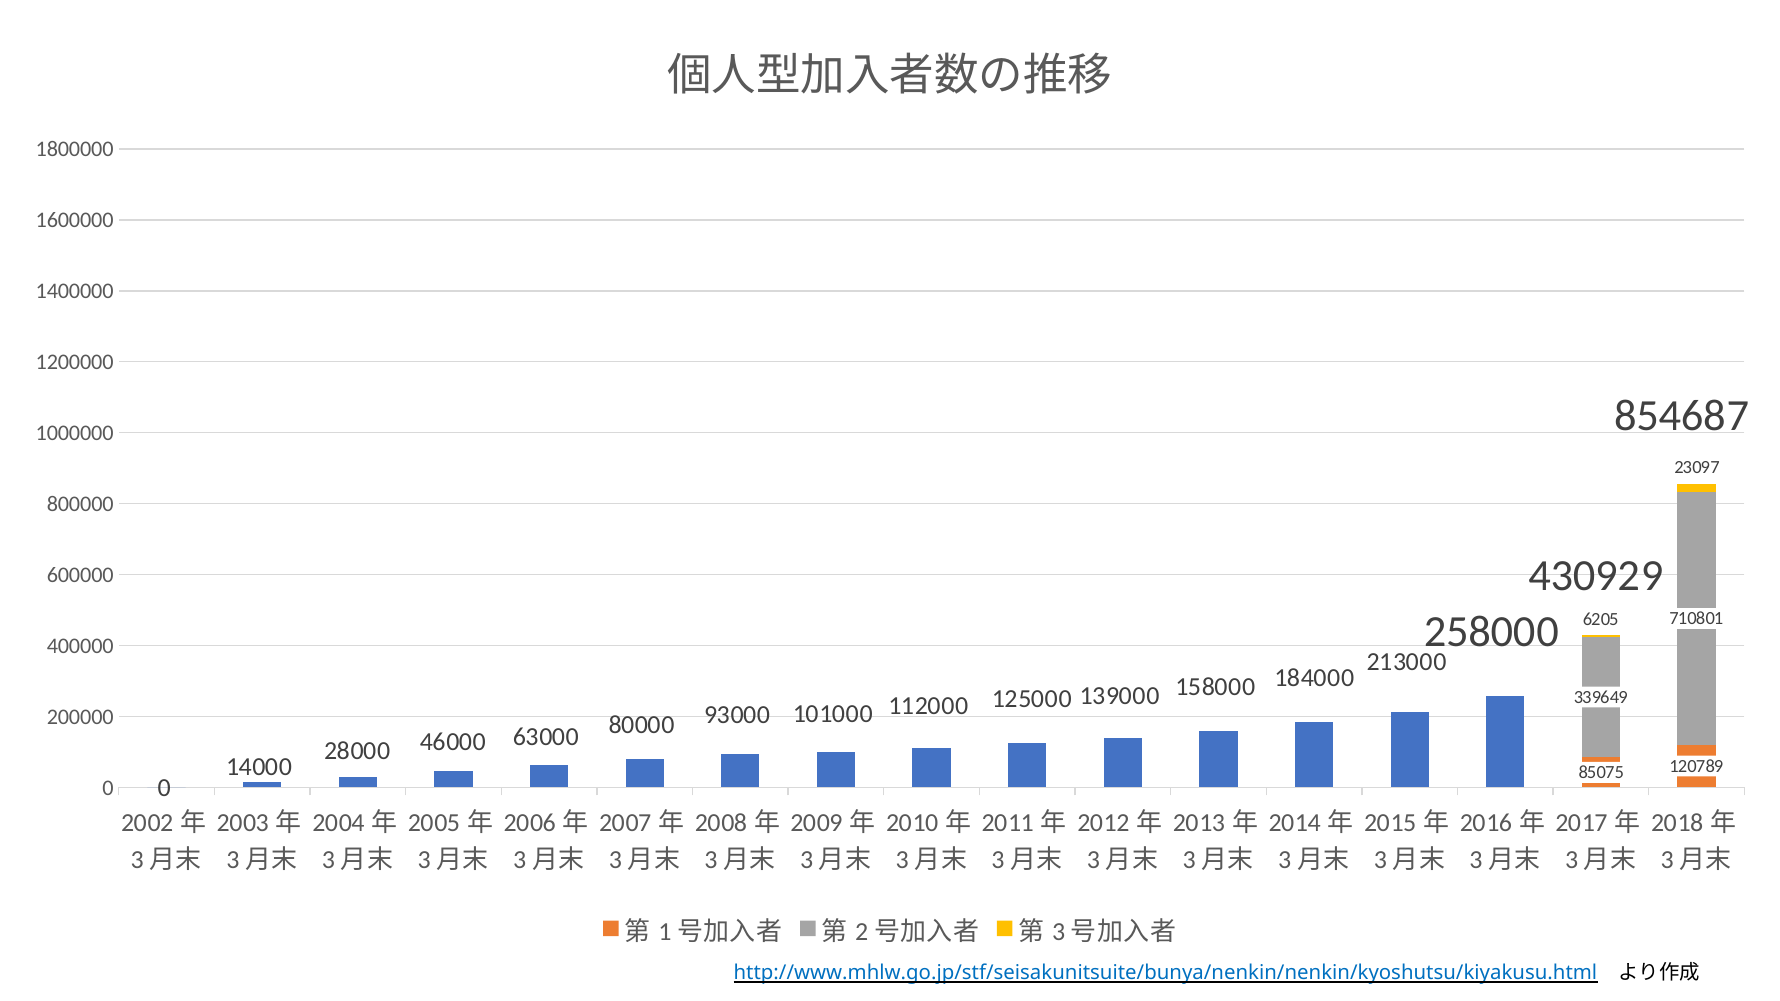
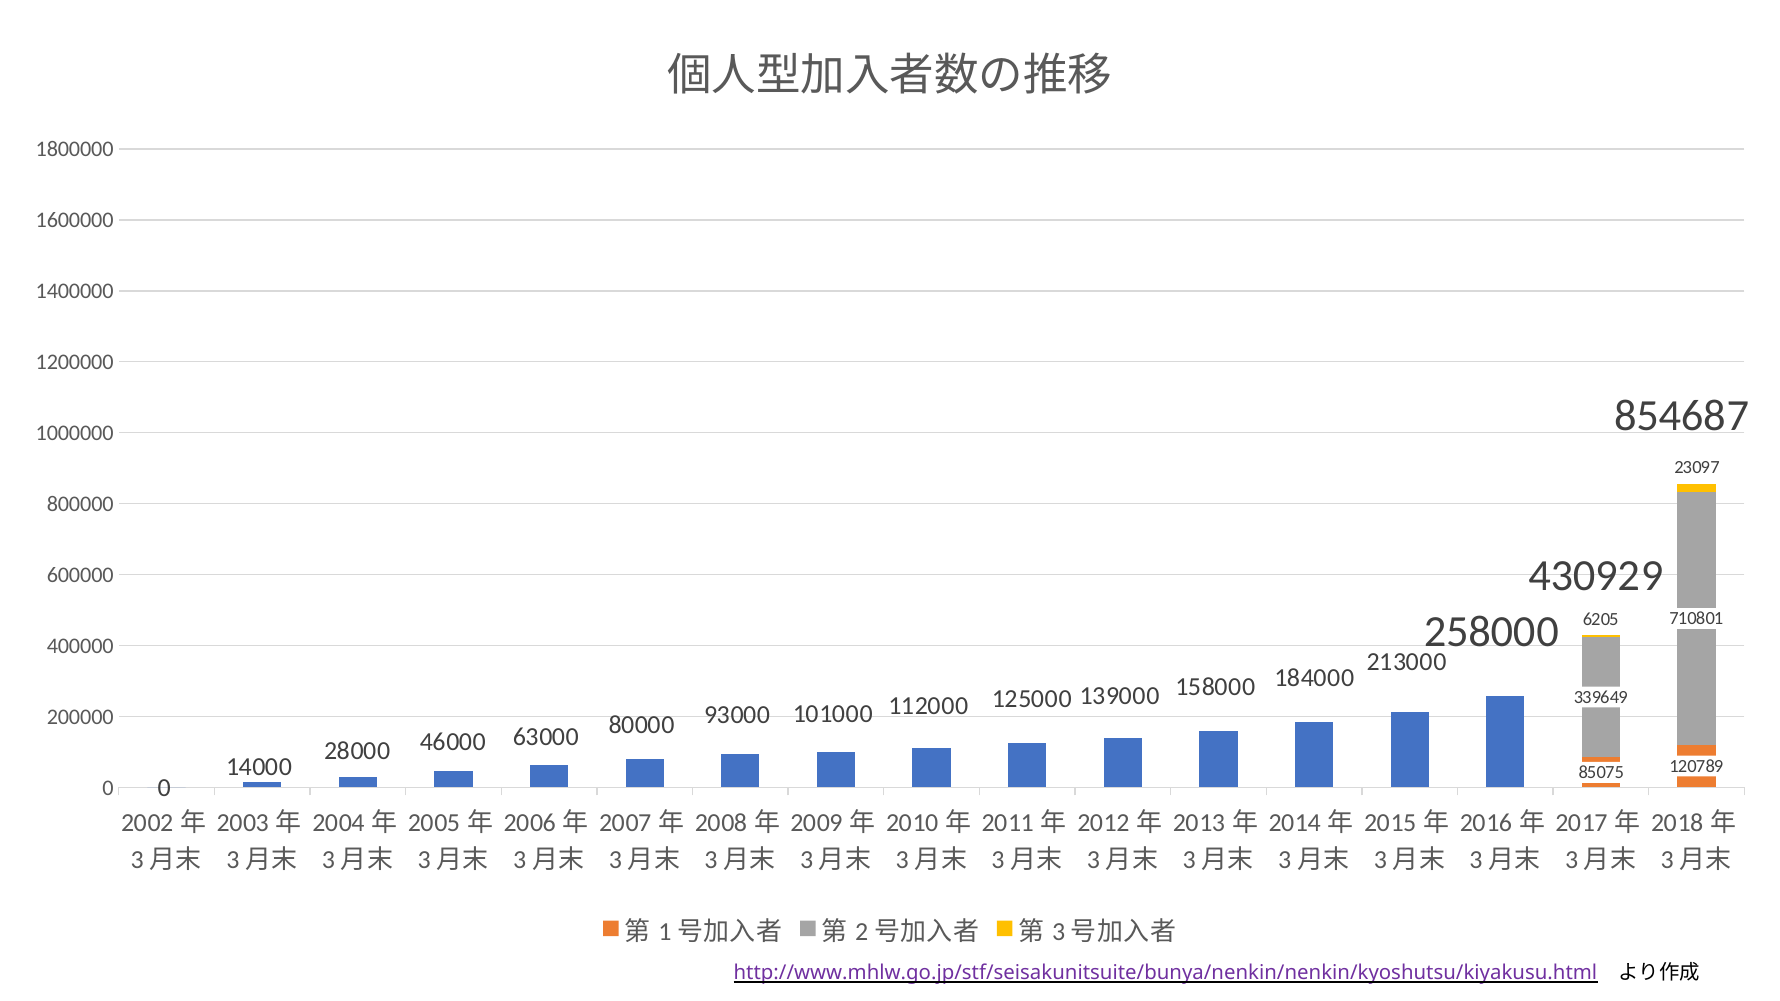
http://www.mhlw.go.jp/stf/seisakunitsuite/bunya/nenkin/nenkin/kyoshutsu/kiyakusu.html colour: blue -> purple (1165, 973)
